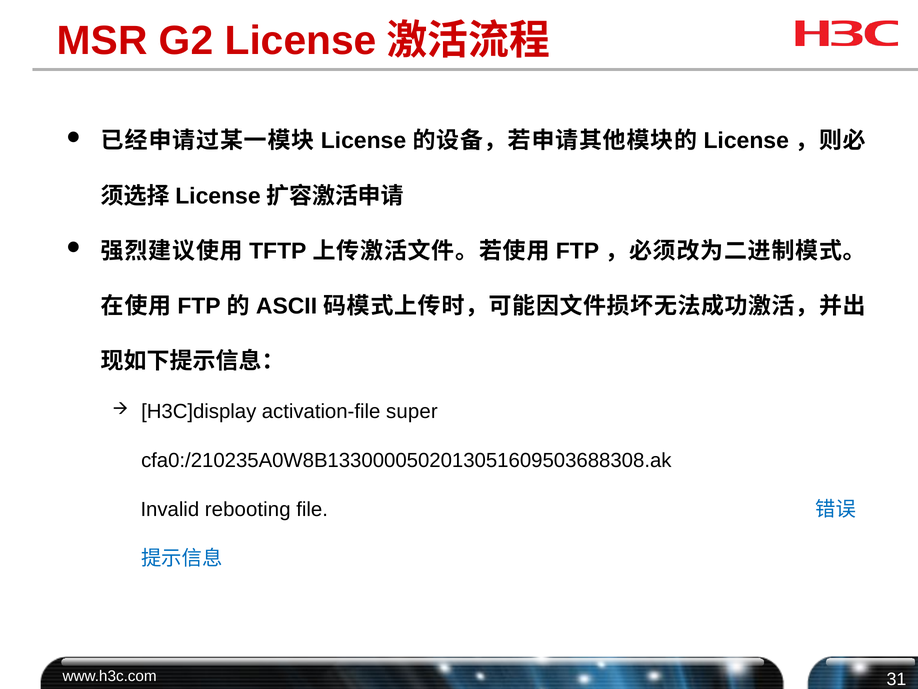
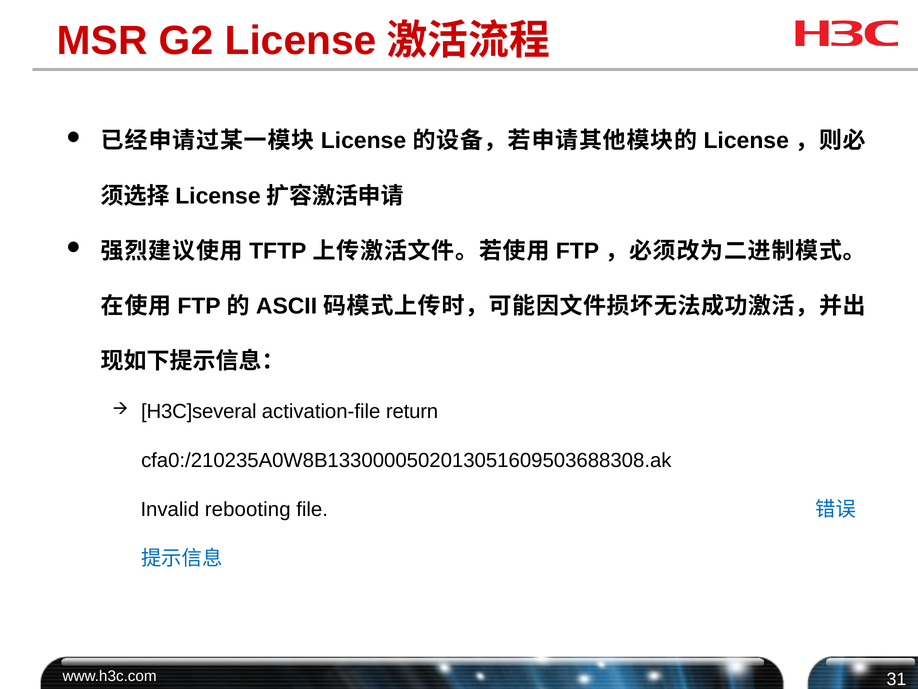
H3C]display: H3C]display -> H3C]several (199, 411)
super: super -> return (412, 411)
